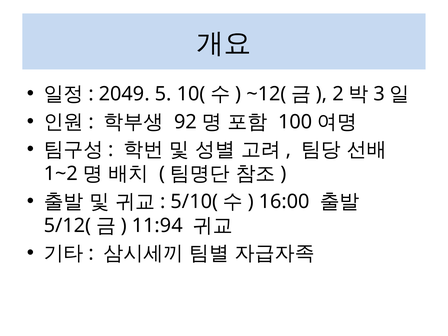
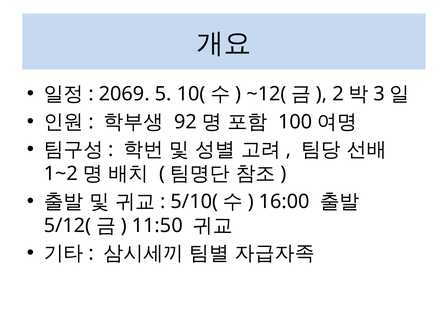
2049: 2049 -> 2069 (124, 94)
11:94: 11:94 -> 11:50 (157, 225)
